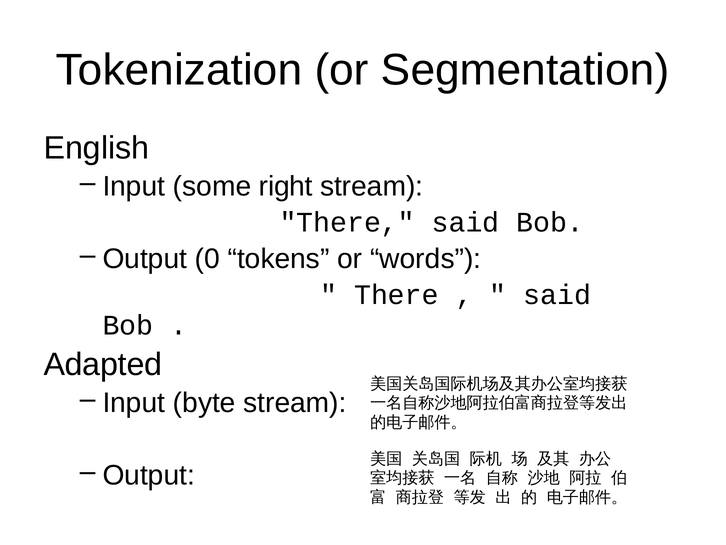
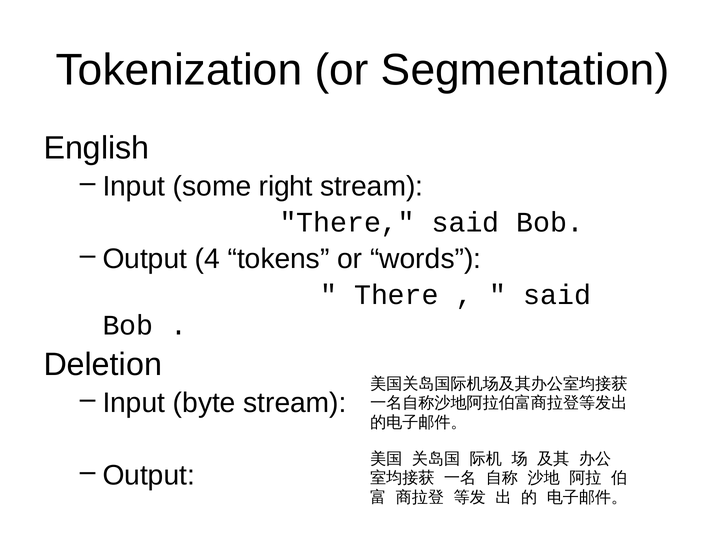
0: 0 -> 4 (207, 259)
Adapted: Adapted -> Deletion (103, 364)
